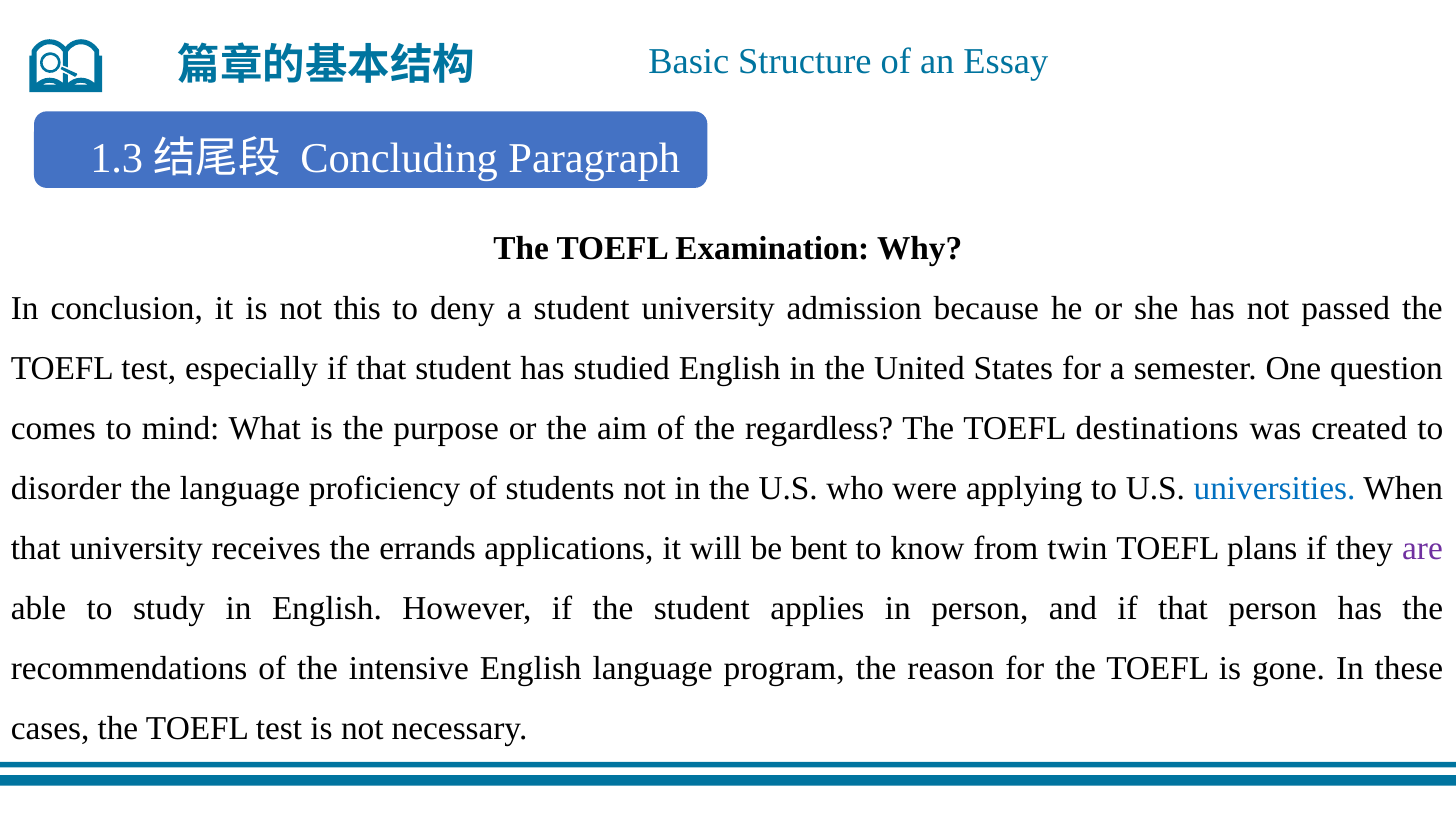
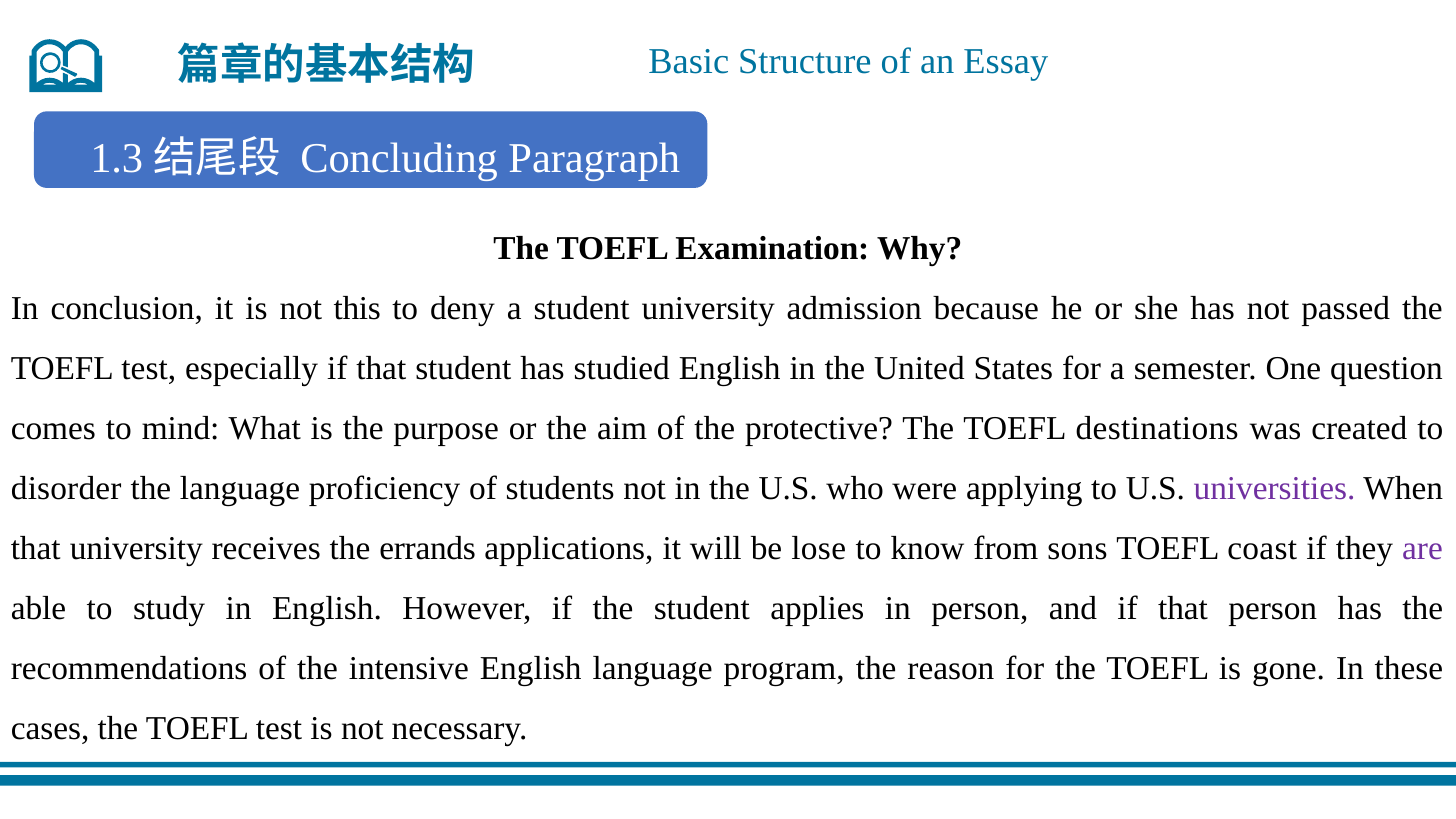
regardless: regardless -> protective (819, 428)
universities colour: blue -> purple (1275, 488)
bent: bent -> lose (819, 548)
twin: twin -> sons (1078, 548)
plans: plans -> coast (1262, 548)
